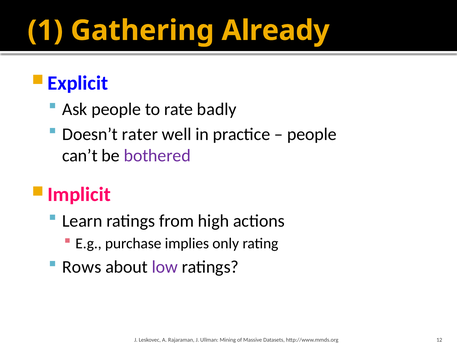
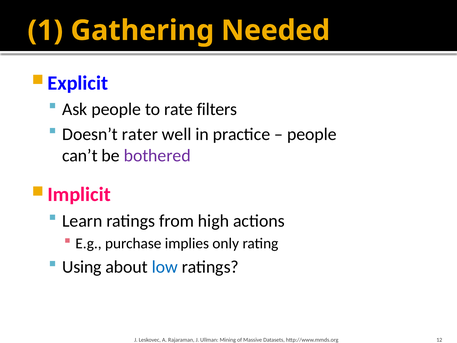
Already: Already -> Needed (276, 30)
badly: badly -> filters (217, 109)
Rows: Rows -> Using (82, 267)
low colour: purple -> blue (165, 267)
